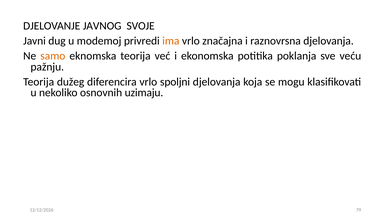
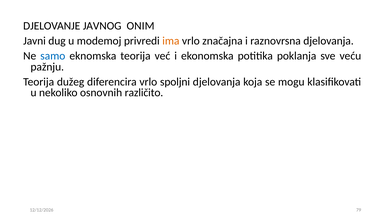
SVOJE: SVOJE -> ONIM (141, 26)
samo colour: orange -> blue (53, 56)
uzimaju: uzimaju -> različito (144, 93)
